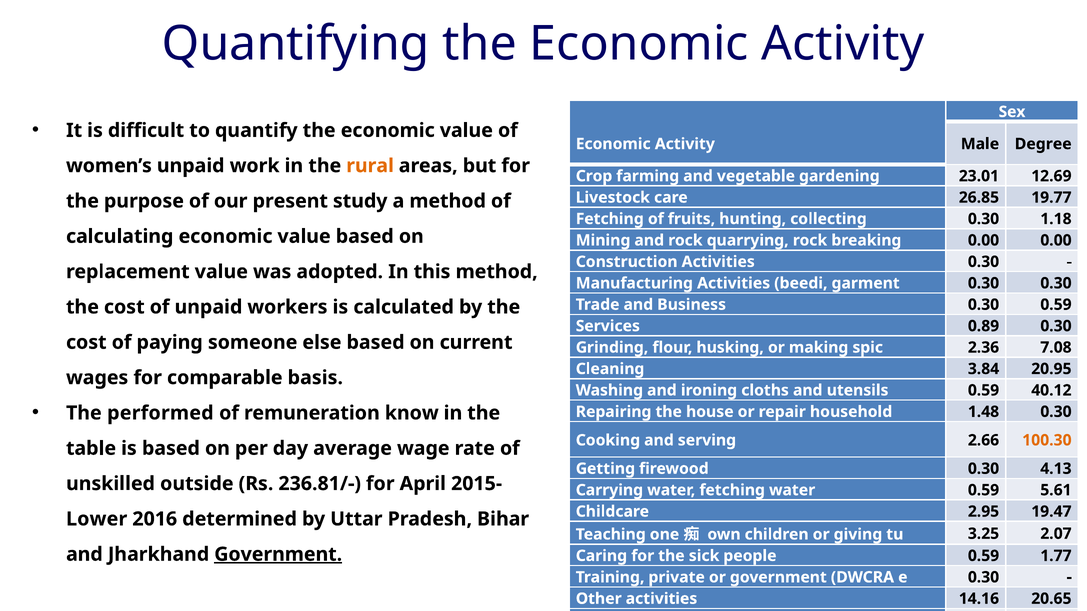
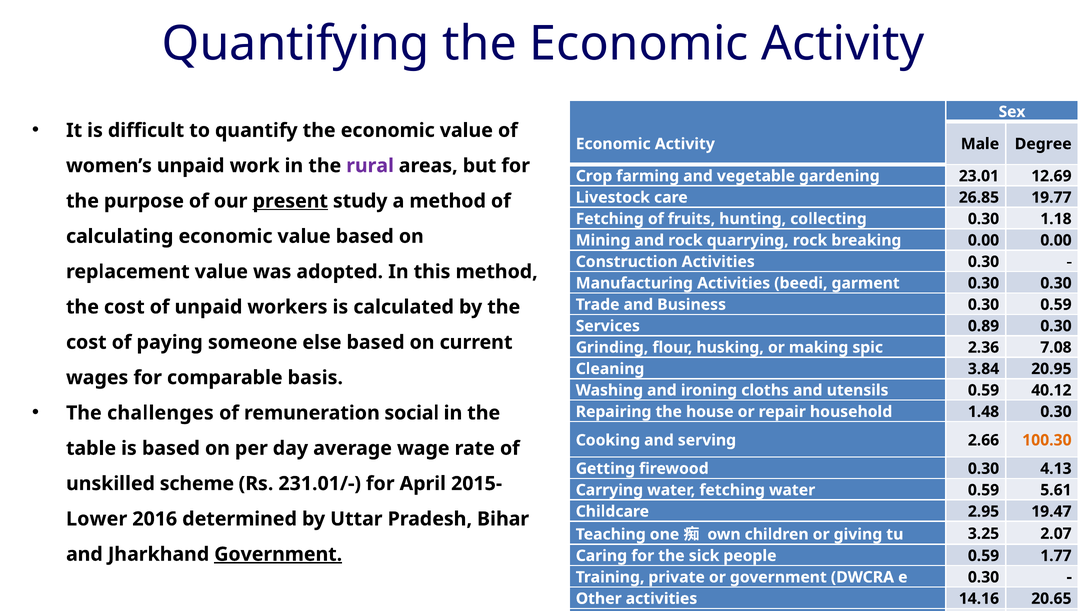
rural colour: orange -> purple (370, 166)
present underline: none -> present (290, 201)
performed: performed -> challenges (160, 413)
know: know -> social (412, 413)
outside: outside -> scheme (197, 484)
236.81/-: 236.81/- -> 231.01/- (320, 484)
